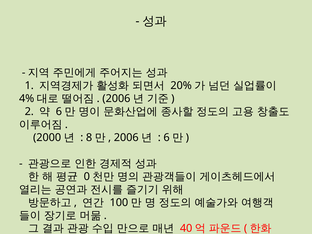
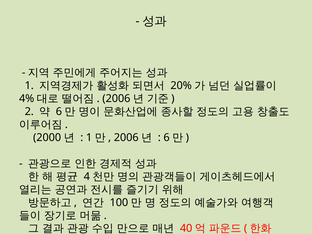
8: 8 -> 1 (89, 137)
0: 0 -> 4 (87, 176)
